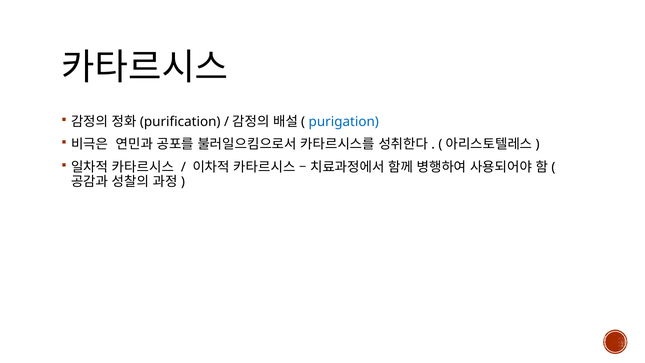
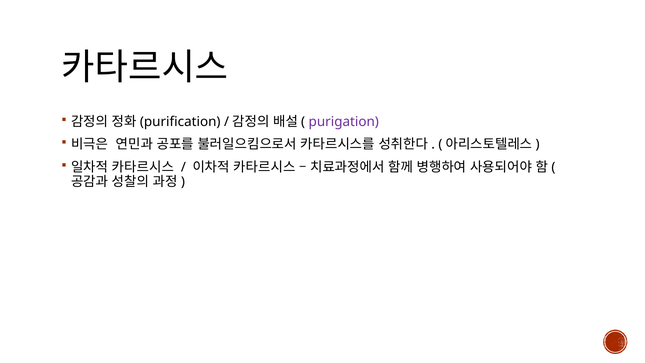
purigation colour: blue -> purple (344, 122)
